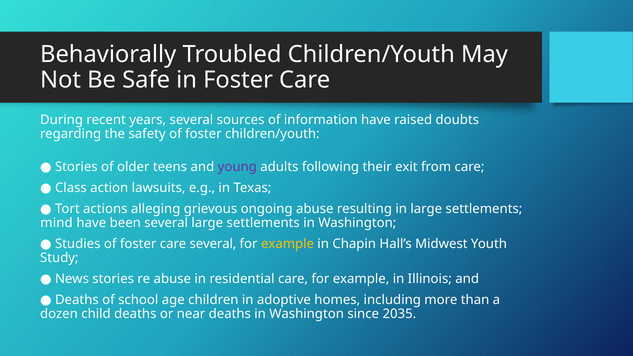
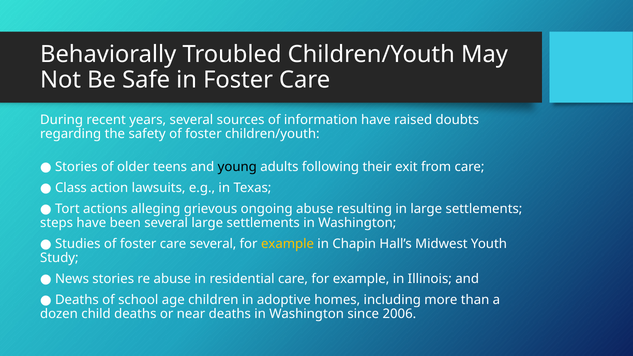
young colour: purple -> black (237, 167)
mind: mind -> steps (57, 223)
2035: 2035 -> 2006 (399, 314)
